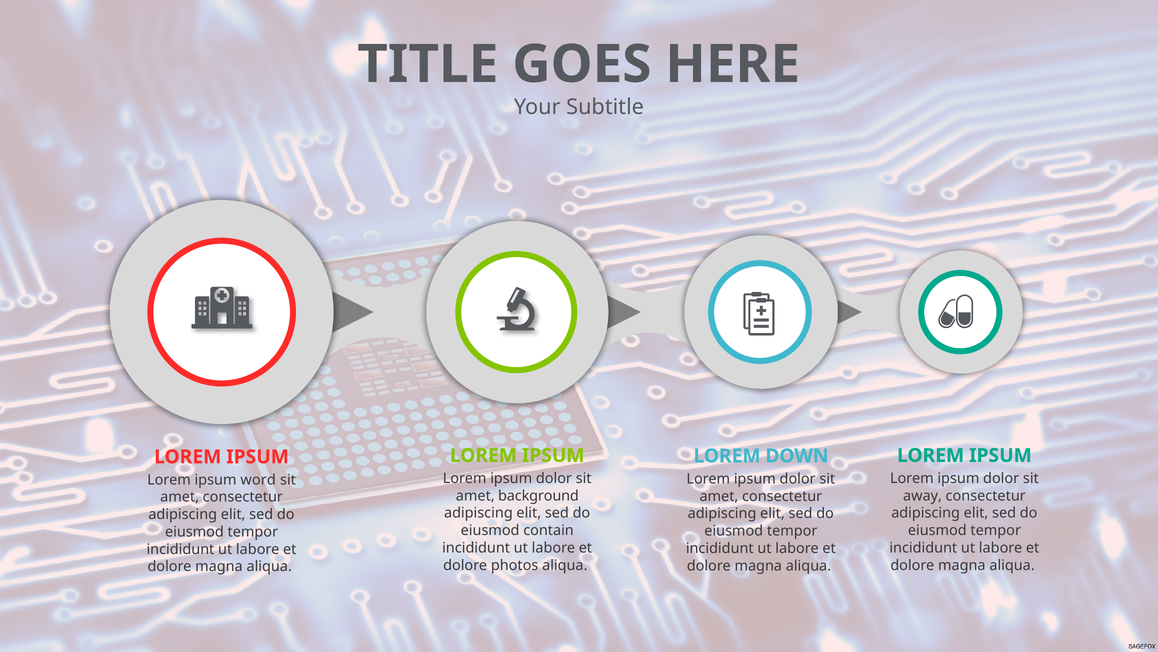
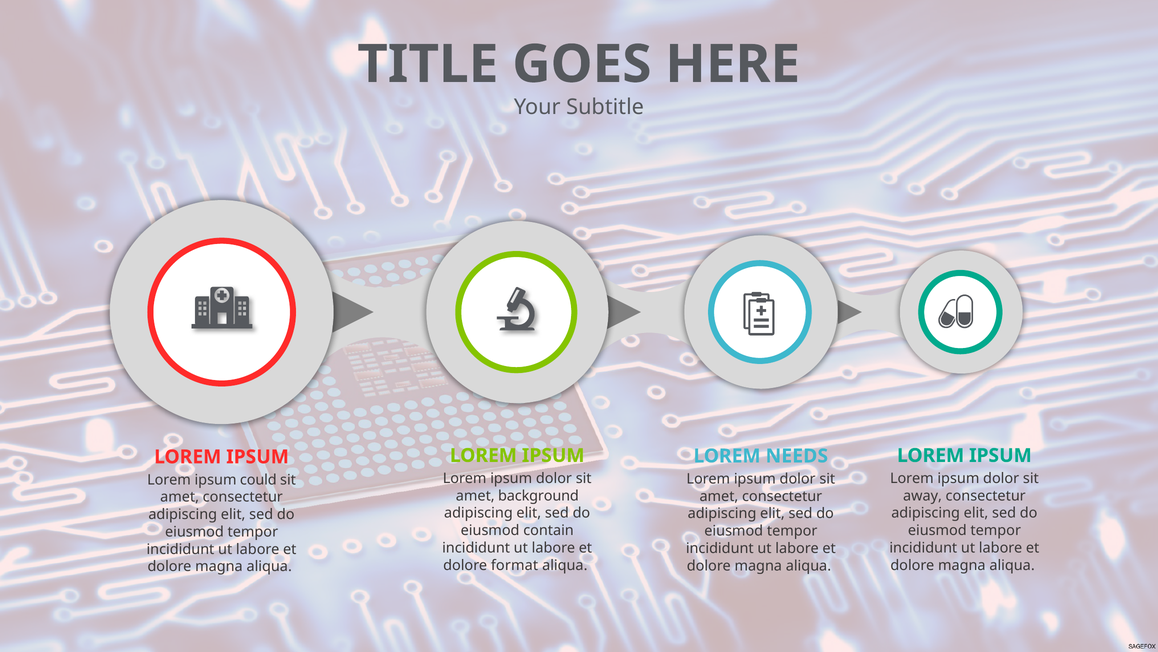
DOWN: DOWN -> NEEDS (797, 456)
word: word -> could (258, 479)
photos: photos -> format (515, 565)
